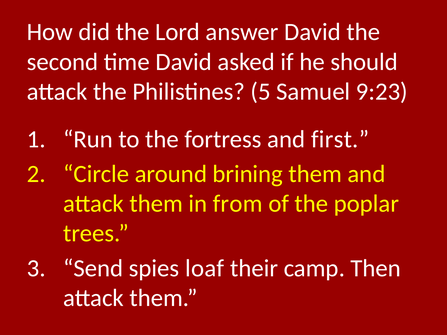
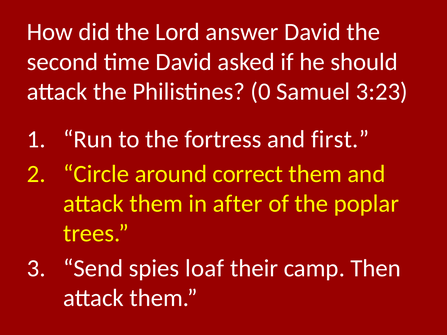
5: 5 -> 0 (261, 92)
9:23: 9:23 -> 3:23 (382, 92)
brining: brining -> correct (248, 174)
from: from -> after (238, 204)
